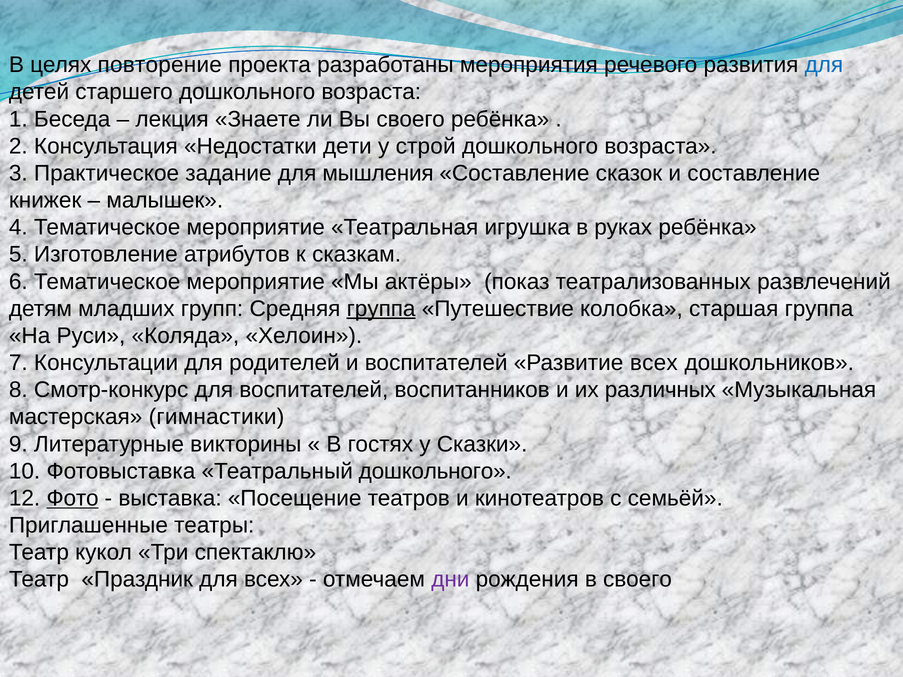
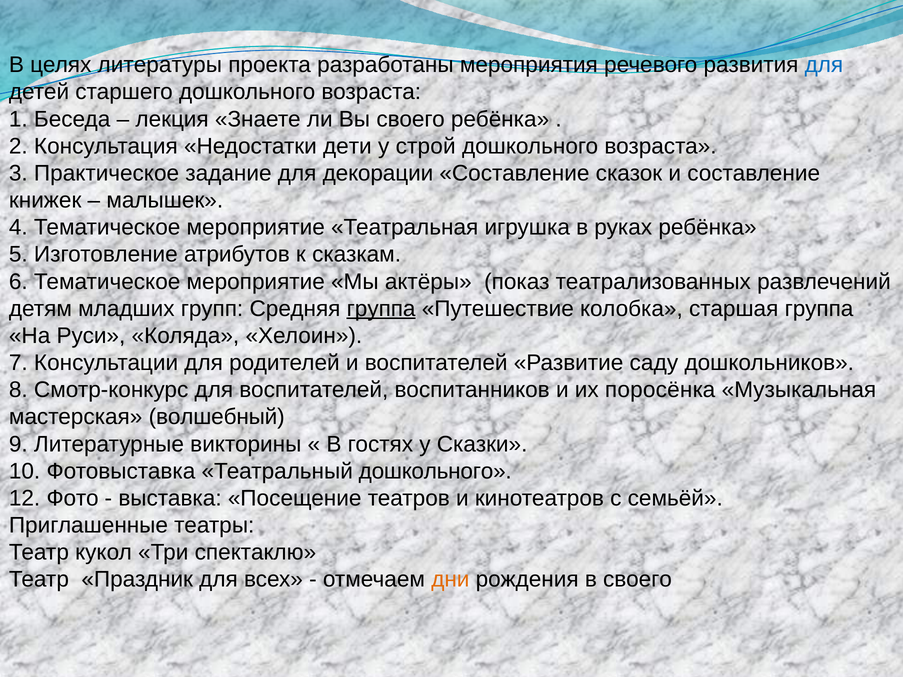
повторение: повторение -> литературы (160, 65)
мышления: мышления -> декорации (378, 173)
Развитие всех: всех -> саду (654, 363)
различных: различных -> поросёнка (660, 390)
гимнастики: гимнастики -> волшебный (217, 417)
Фото underline: present -> none (73, 498)
дни colour: purple -> orange (450, 580)
